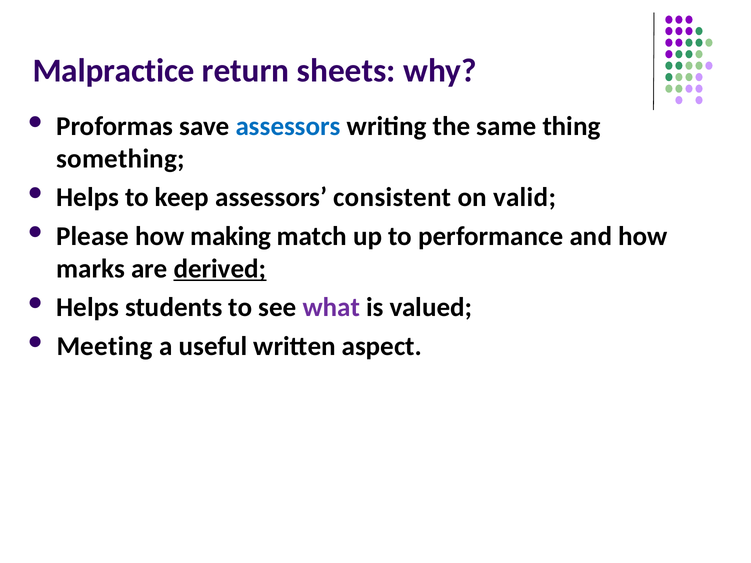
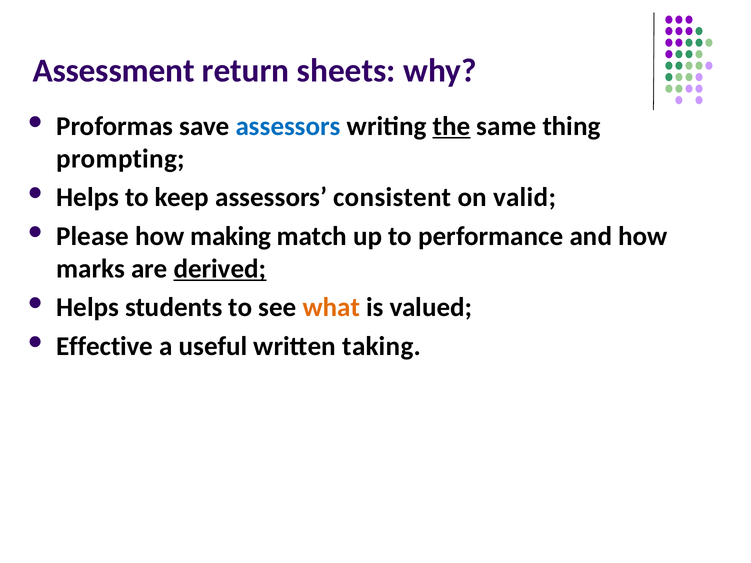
Malpractice: Malpractice -> Assessment (114, 71)
the underline: none -> present (452, 126)
something: something -> prompting (120, 159)
what colour: purple -> orange (331, 308)
Meeting: Meeting -> Effective (105, 346)
aspect: aspect -> taking (382, 346)
